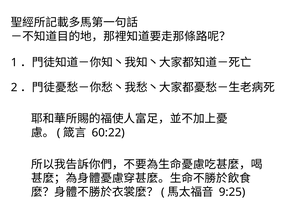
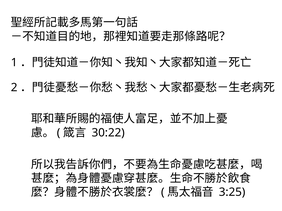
60:22: 60:22 -> 30:22 (108, 133)
9:25: 9:25 -> 3:25 (232, 193)
